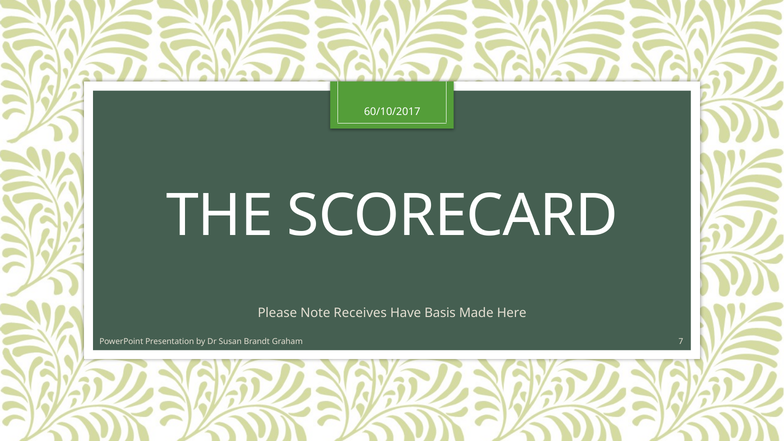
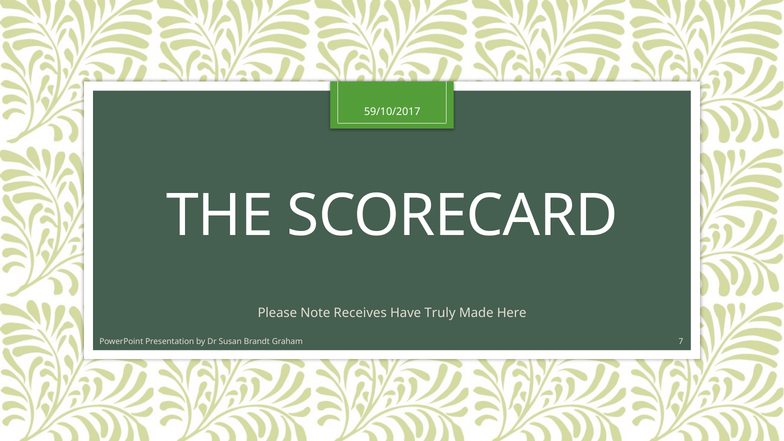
60/10/2017: 60/10/2017 -> 59/10/2017 (392, 112)
Basis: Basis -> Truly (440, 313)
